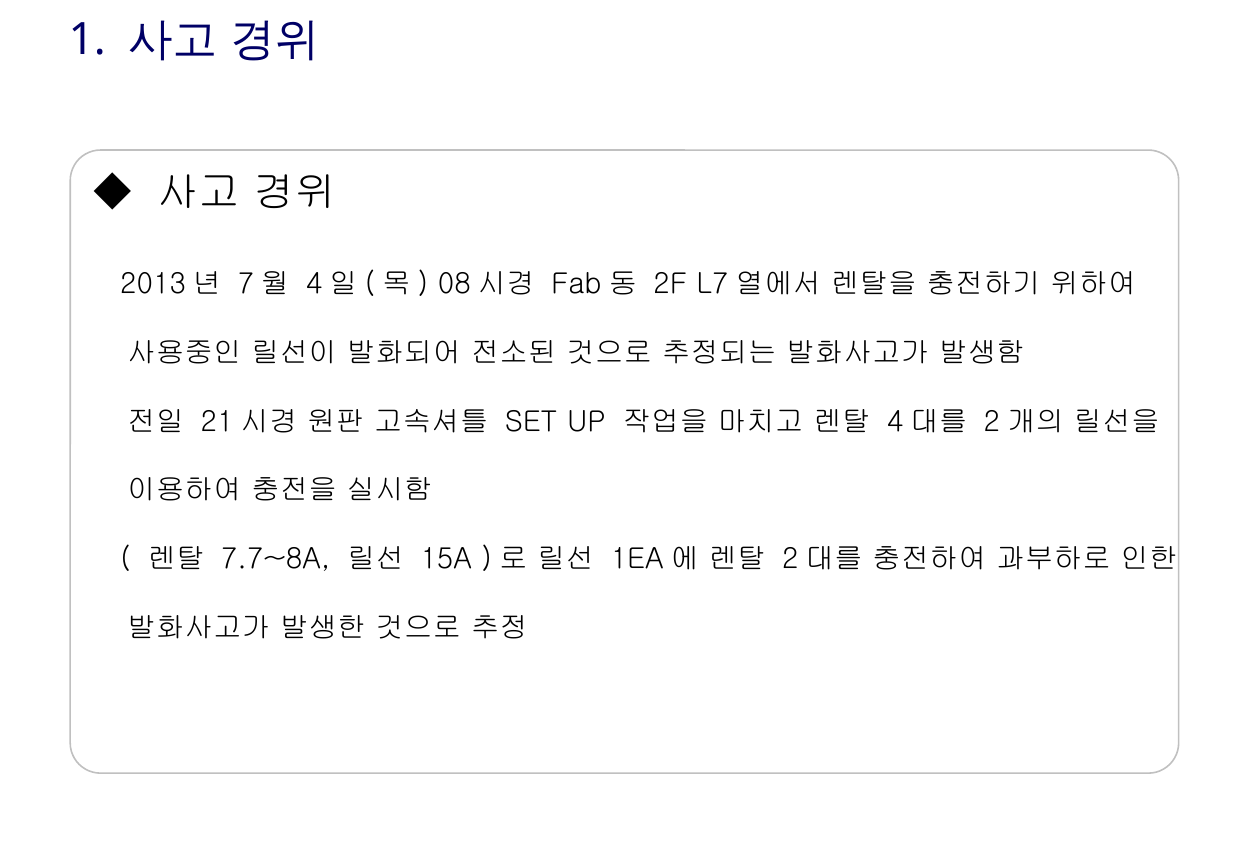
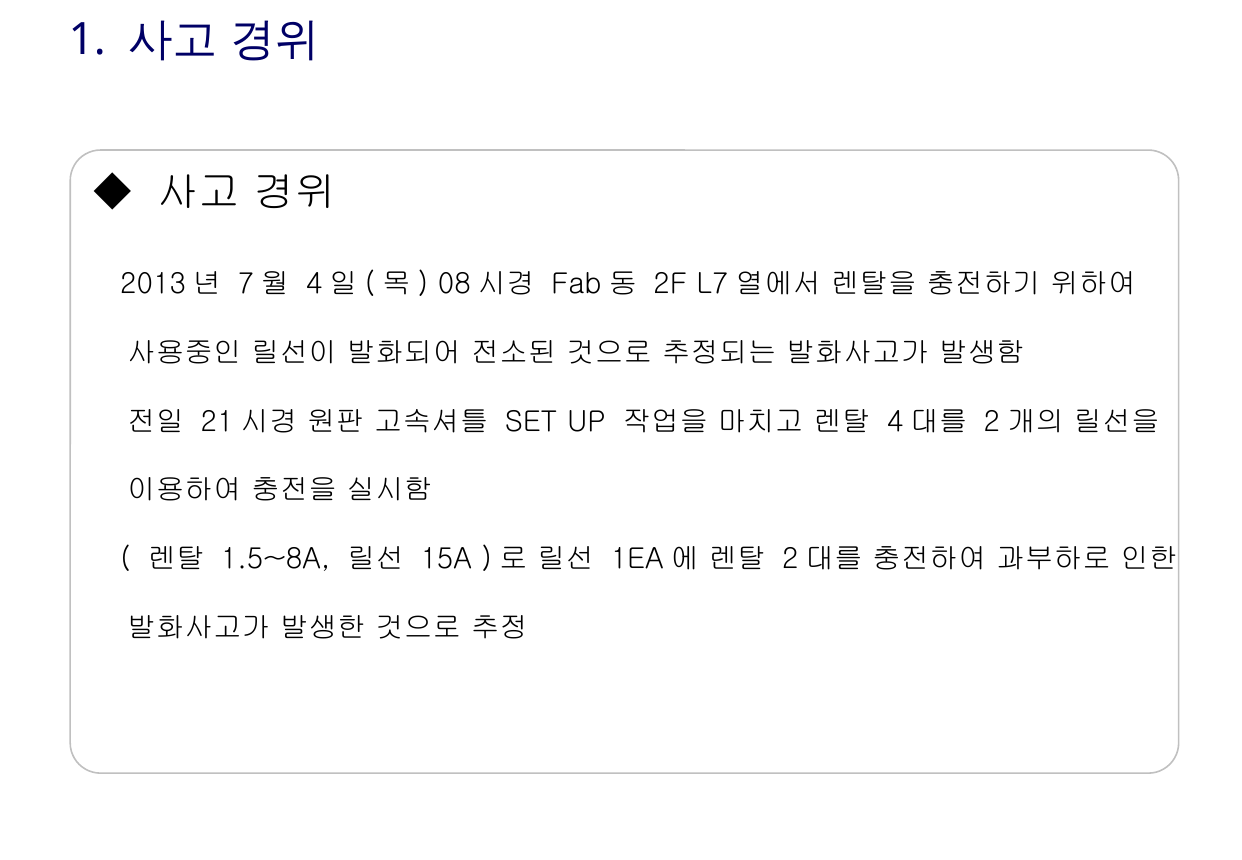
7.7~8A: 7.7~8A -> 1.5~8A (276, 559)
